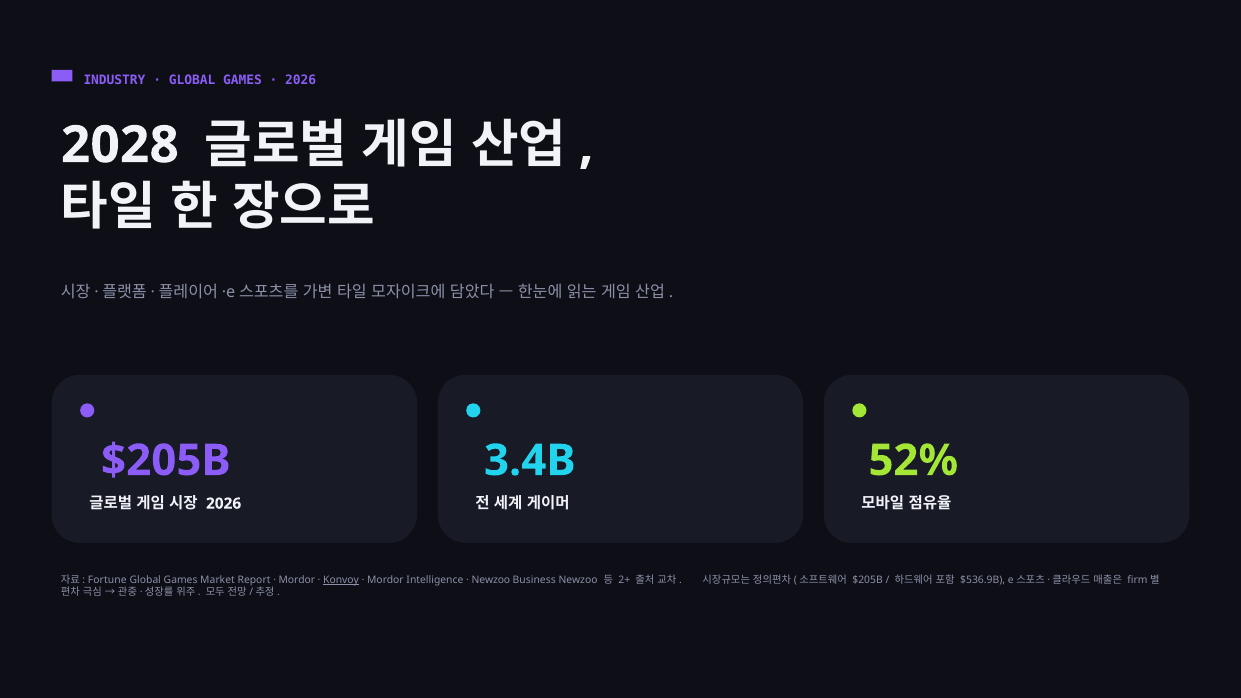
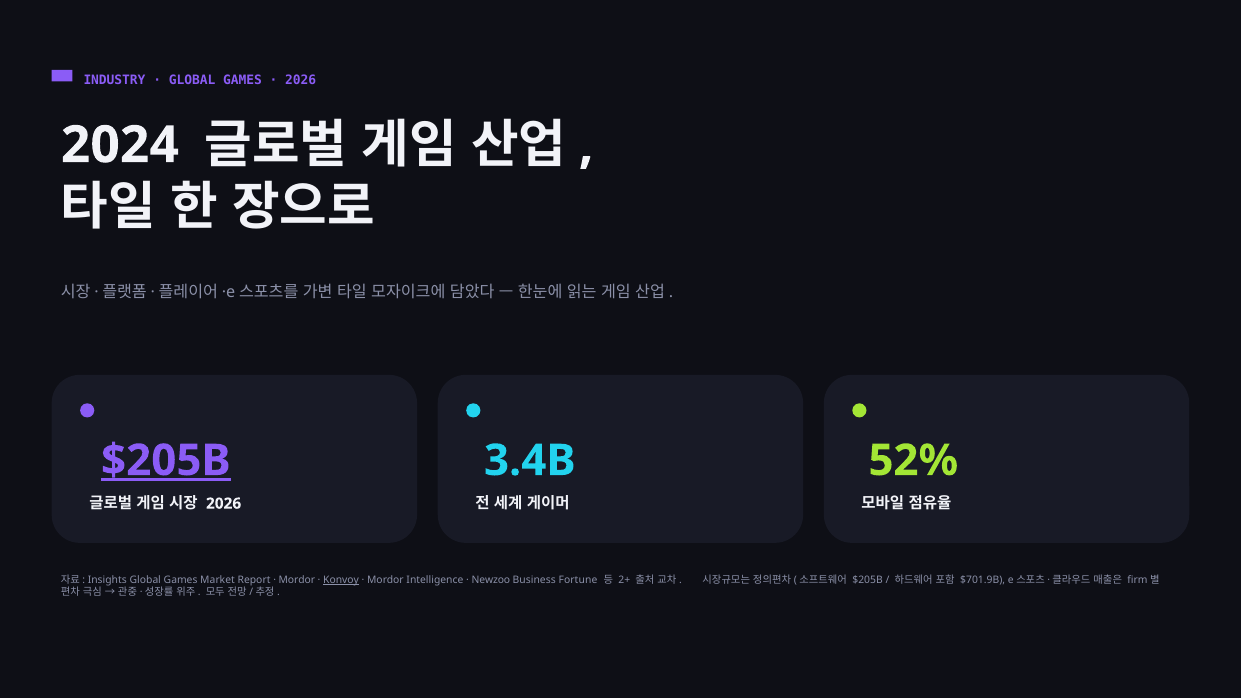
2028: 2028 -> 2024 (120, 145)
$205B underline: none -> present (166, 461)
Fortune: Fortune -> Insights (107, 580)
Business Newzoo: Newzoo -> Fortune (578, 580)
$536.9B: $536.9B -> $701.9B (983, 580)
